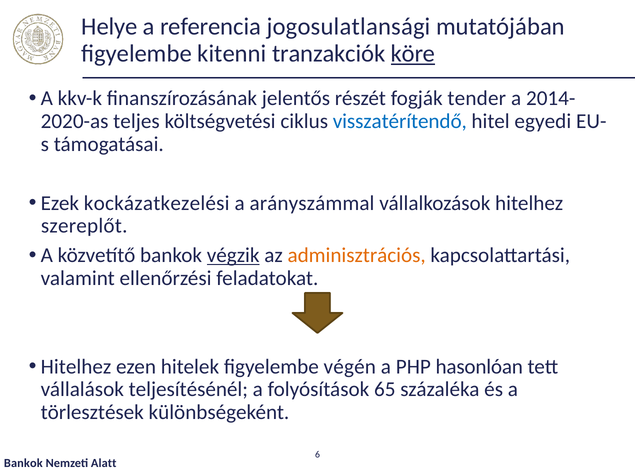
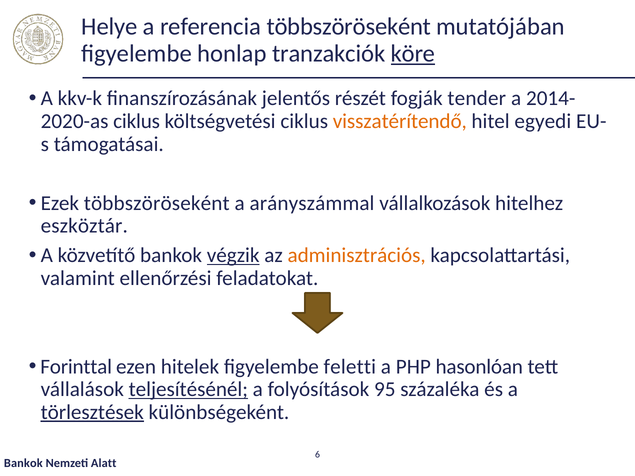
referencia jogosulatlansági: jogosulatlansági -> többszöröseként (349, 27)
kitenni: kitenni -> honlap (232, 53)
teljes: teljes -> ciklus (137, 121)
visszatérítendő colour: blue -> orange (400, 121)
Ezek kockázatkezelési: kockázatkezelési -> többszöröseként (157, 203)
szereplőt: szereplőt -> eszköztár (84, 226)
Hitelhez: Hitelhez -> Forinttal (76, 367)
végén: végén -> feletti (350, 367)
teljesítésénél underline: none -> present (188, 390)
65: 65 -> 95 (385, 390)
törlesztések underline: none -> present (92, 412)
